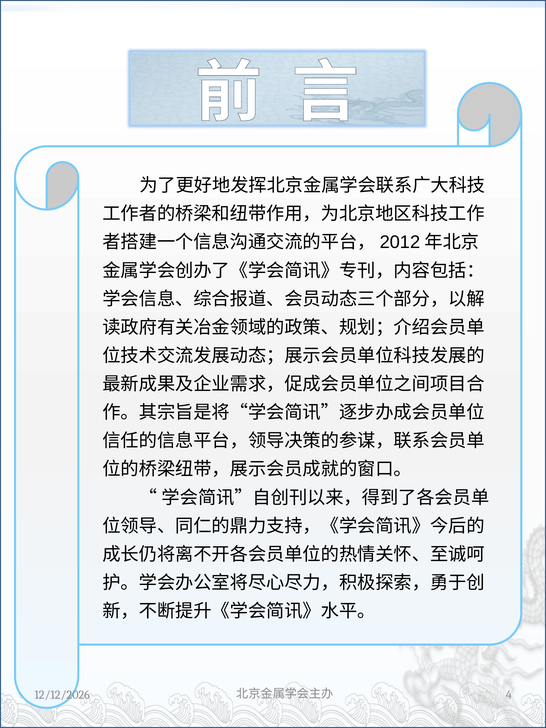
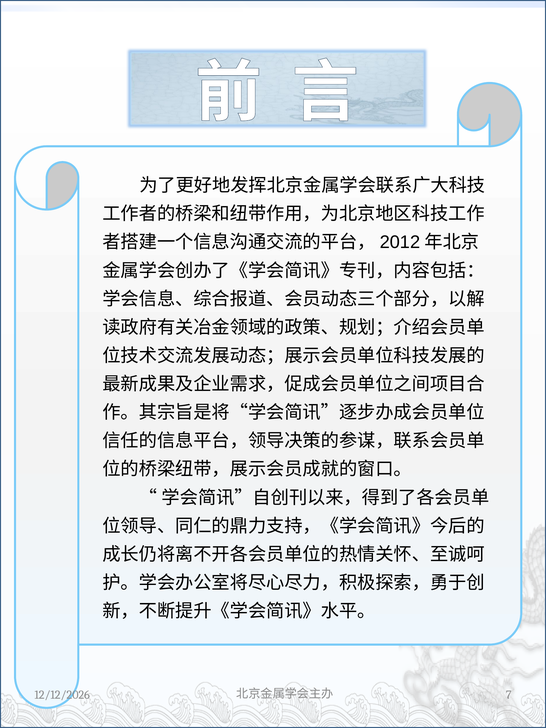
4: 4 -> 7 (509, 695)
